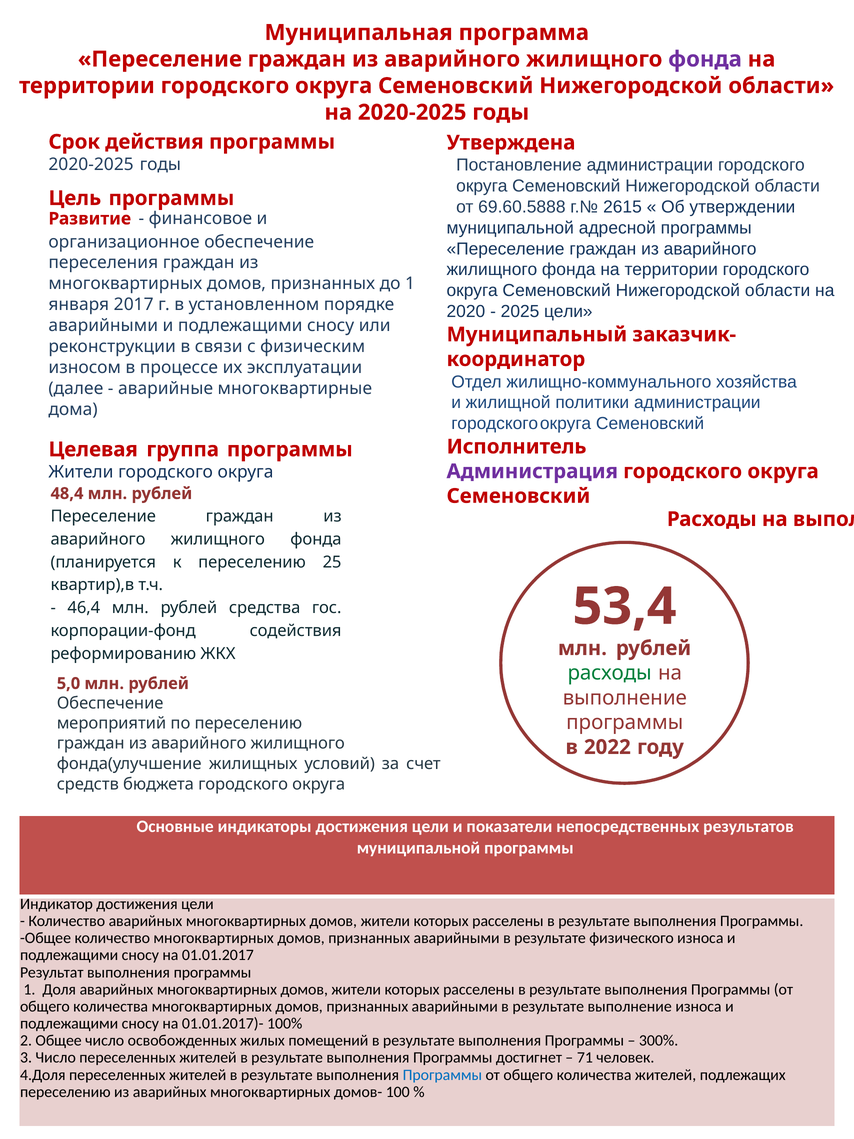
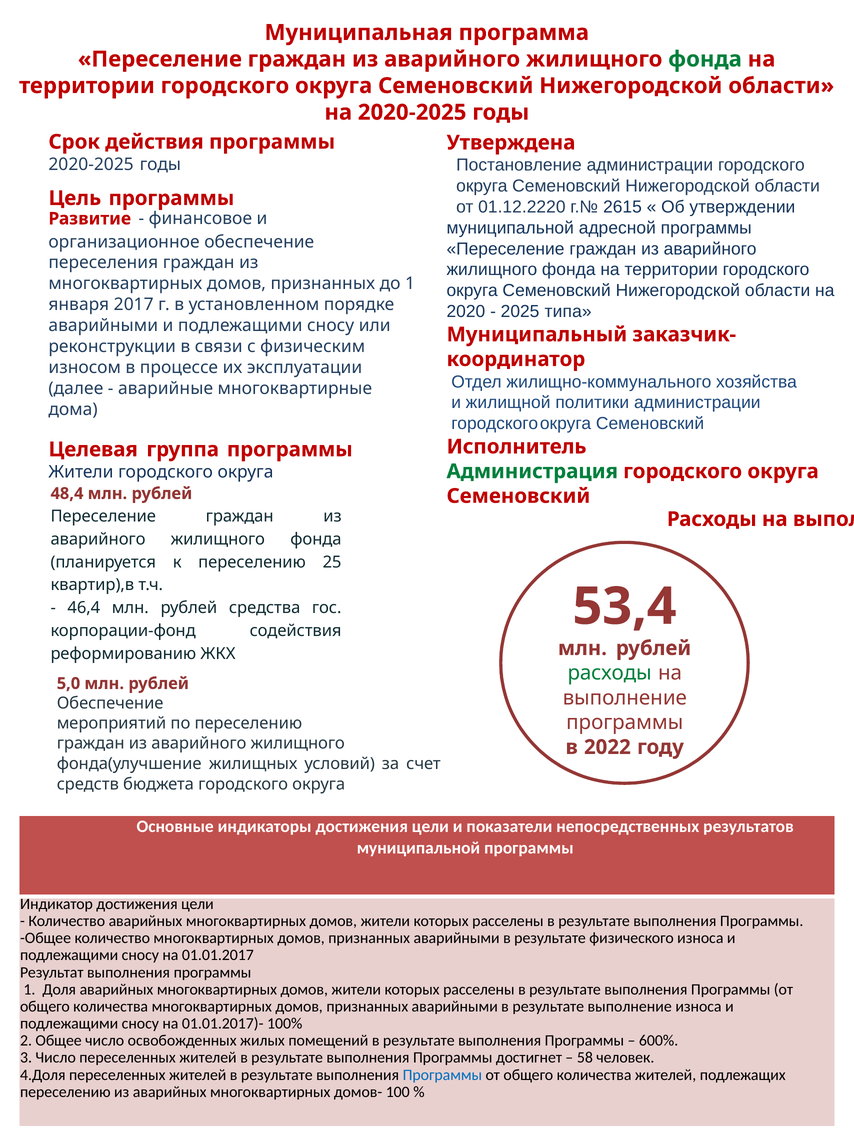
фонда colour: purple -> green (705, 59)
69.60.5888: 69.60.5888 -> 01.12.2220 (522, 207)
2025 цели: цели -> типа (568, 311)
Администрация colour: purple -> green (532, 471)
300%: 300% -> 600% (659, 1040)
71: 71 -> 58 (585, 1057)
